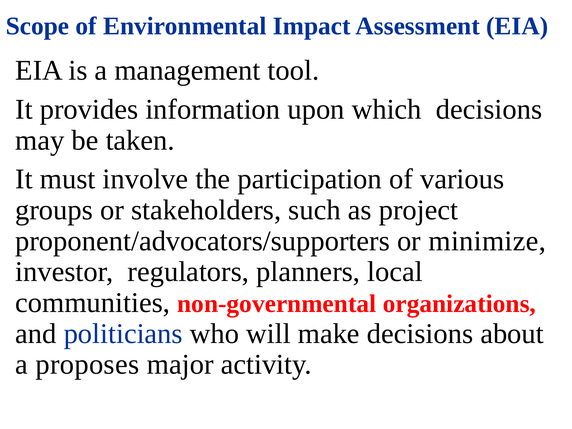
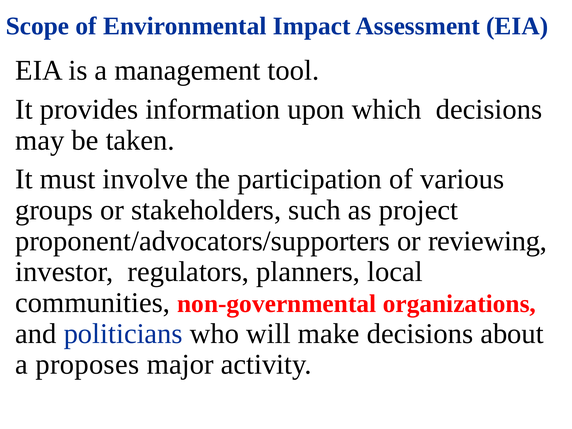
minimize: minimize -> reviewing (487, 241)
